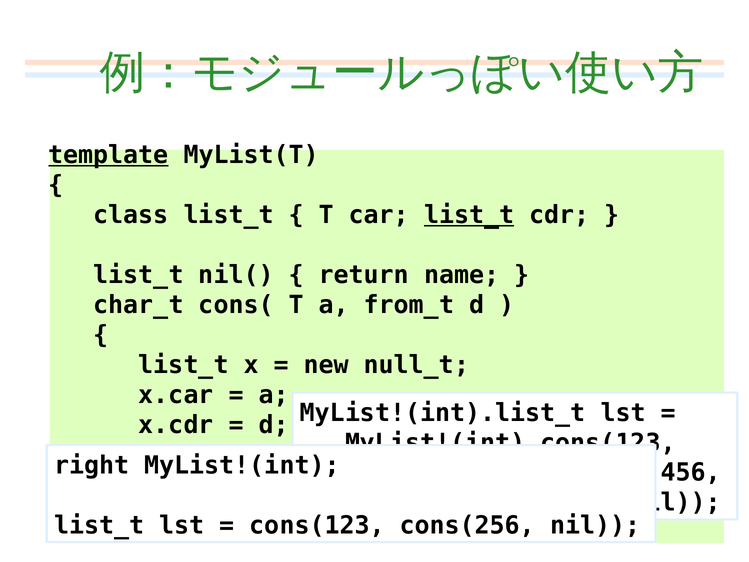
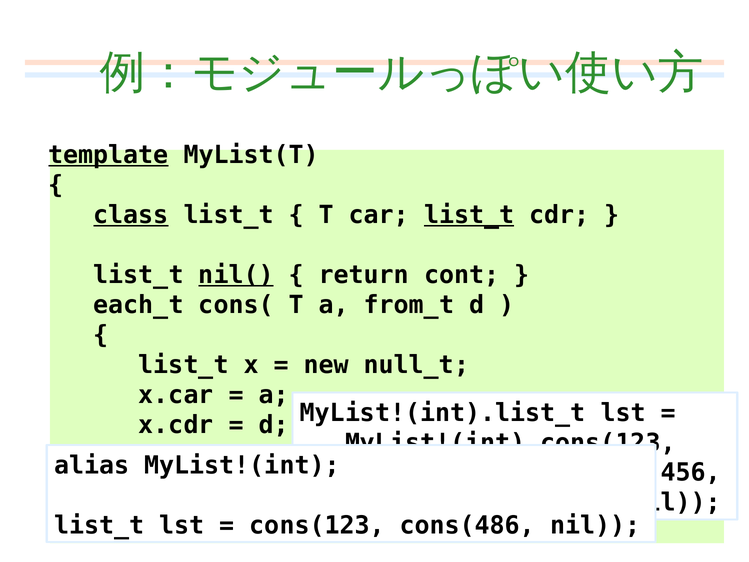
class underline: none -> present (131, 215)
nil( underline: none -> present (236, 275)
name: name -> cont (462, 275)
char_t: char_t -> each_t (138, 305)
right: right -> alias (92, 465)
cons(256: cons(256 -> cons(486 (467, 525)
